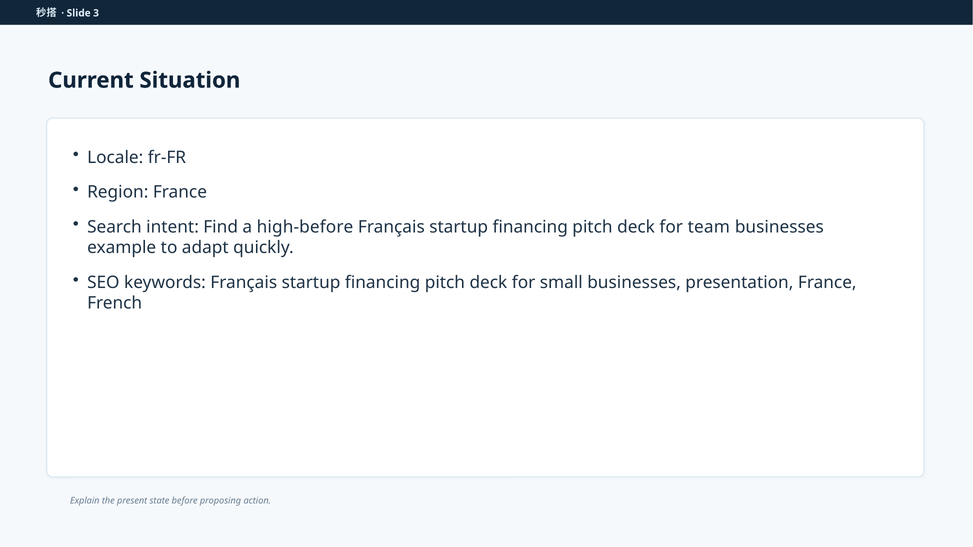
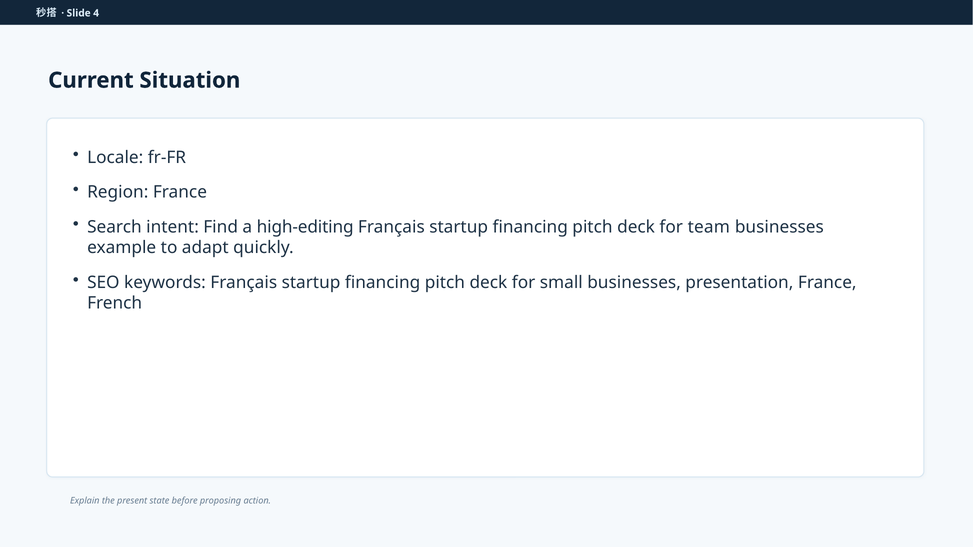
3: 3 -> 4 (96, 13)
high-before: high-before -> high-editing (305, 227)
